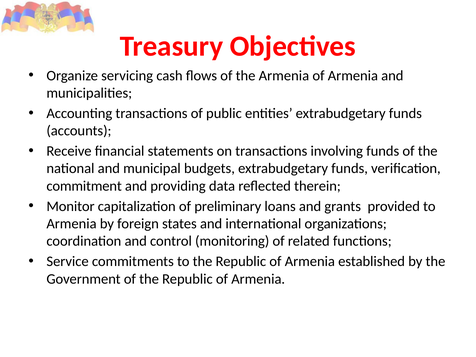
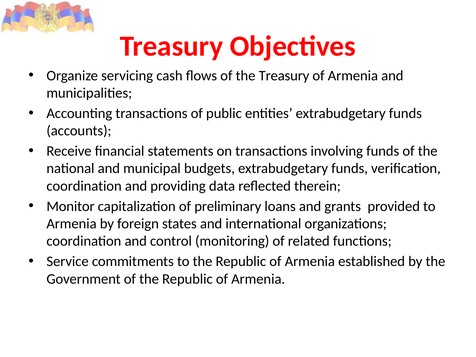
the Armenia: Armenia -> Treasury (284, 76)
commitment: commitment -> coordination (84, 186)
